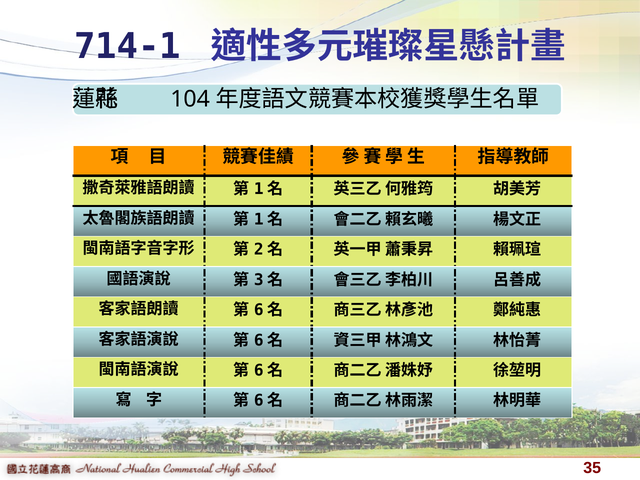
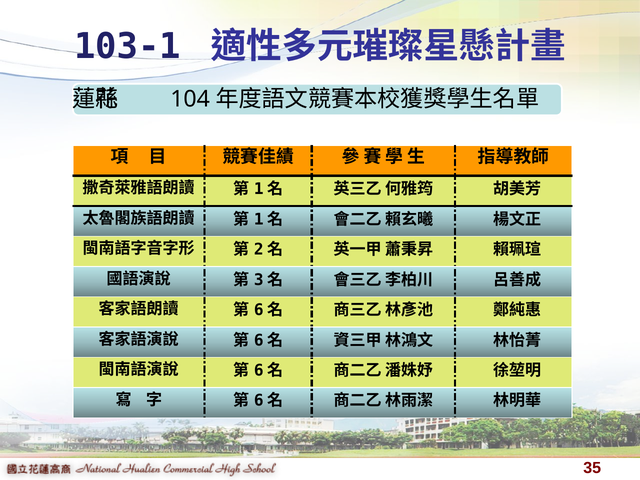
714-1: 714-1 -> 103-1 (127, 47)
